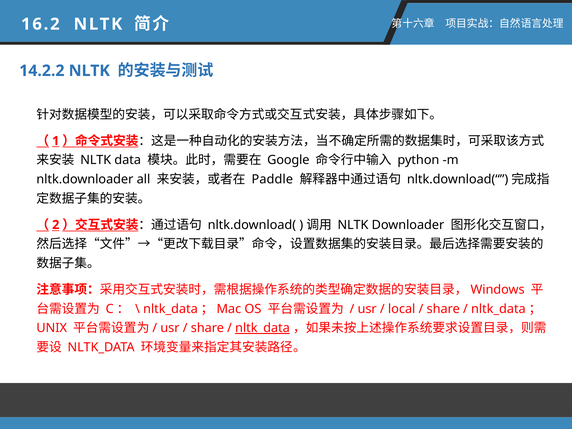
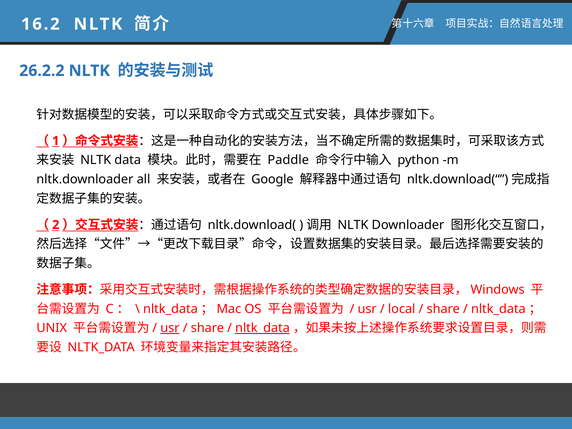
14.2.2: 14.2.2 -> 26.2.2 (42, 71)
Google: Google -> Paddle (288, 160)
Paddle: Paddle -> Google (272, 179)
usr underline: none -> present (170, 328)
